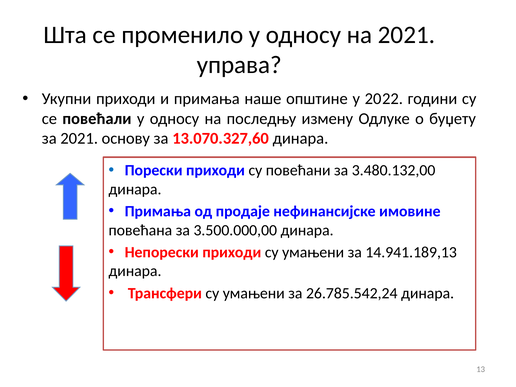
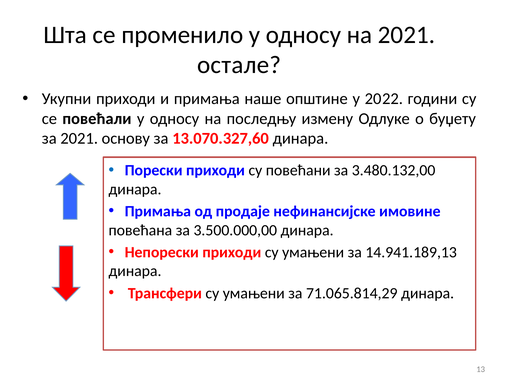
управа: управа -> остале (239, 65)
26.785.542,24: 26.785.542,24 -> 71.065.814,29 (352, 293)
